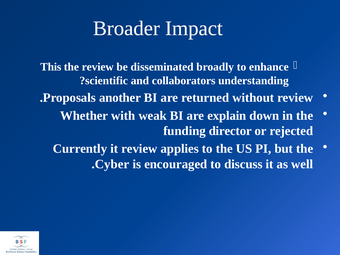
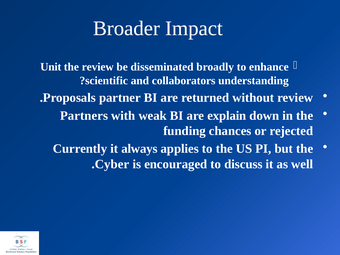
This: This -> Unit (51, 67)
another: another -> partner (120, 98)
Whether: Whether -> Partners (84, 116)
director: director -> chances (230, 131)
it review: review -> always (139, 149)
